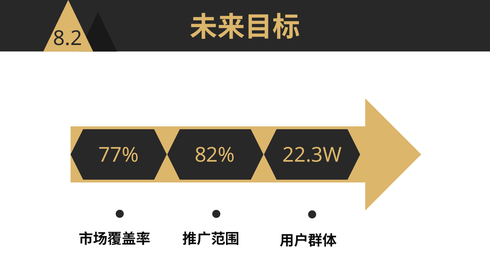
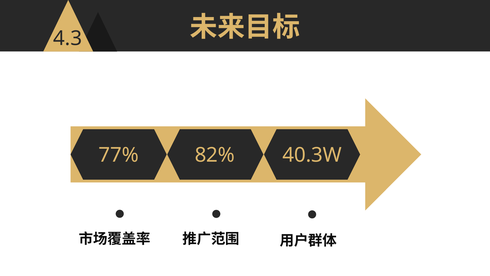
8.2: 8.2 -> 4.3 (68, 38)
22.3W: 22.3W -> 40.3W (312, 155)
